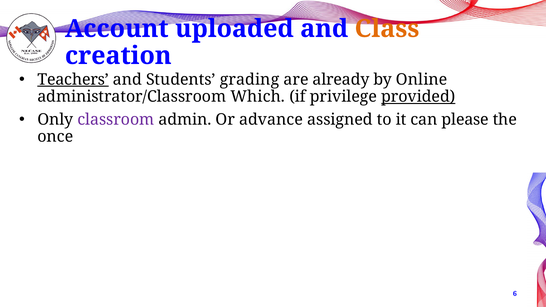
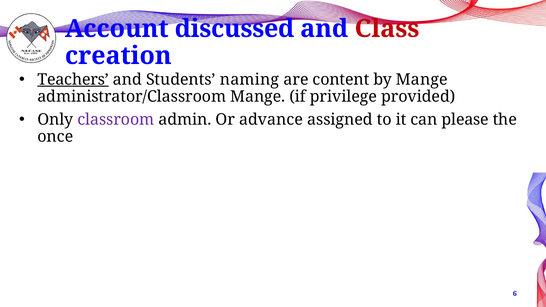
uploaded: uploaded -> discussed (234, 29)
Class colour: orange -> red (387, 29)
grading: grading -> naming (250, 79)
already: already -> content (341, 79)
by Online: Online -> Mange (422, 79)
administrator/Classroom Which: Which -> Mange (258, 97)
provided underline: present -> none (418, 97)
